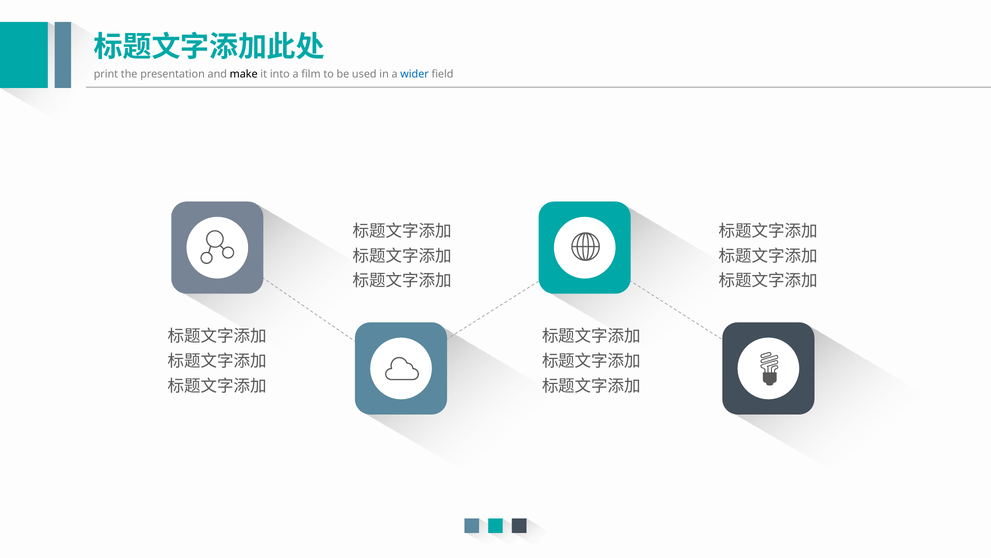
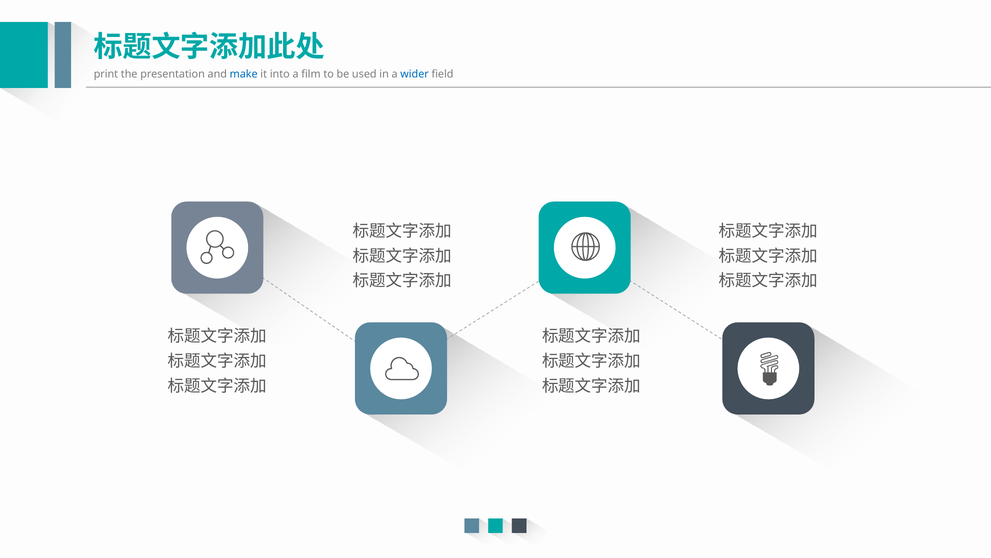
make colour: black -> blue (244, 74)
